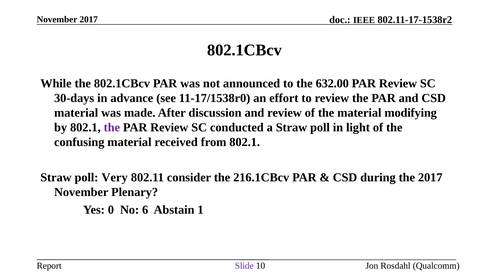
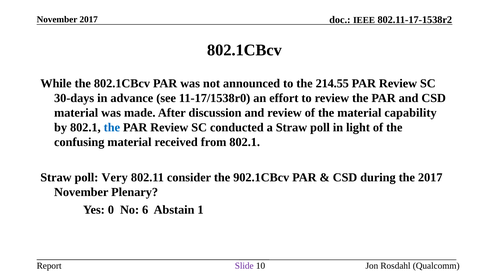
632.00: 632.00 -> 214.55 (332, 83)
modifying: modifying -> capability (411, 113)
the colour: purple -> blue (112, 127)
216.1CBcv: 216.1CBcv -> 902.1CBcv (261, 178)
